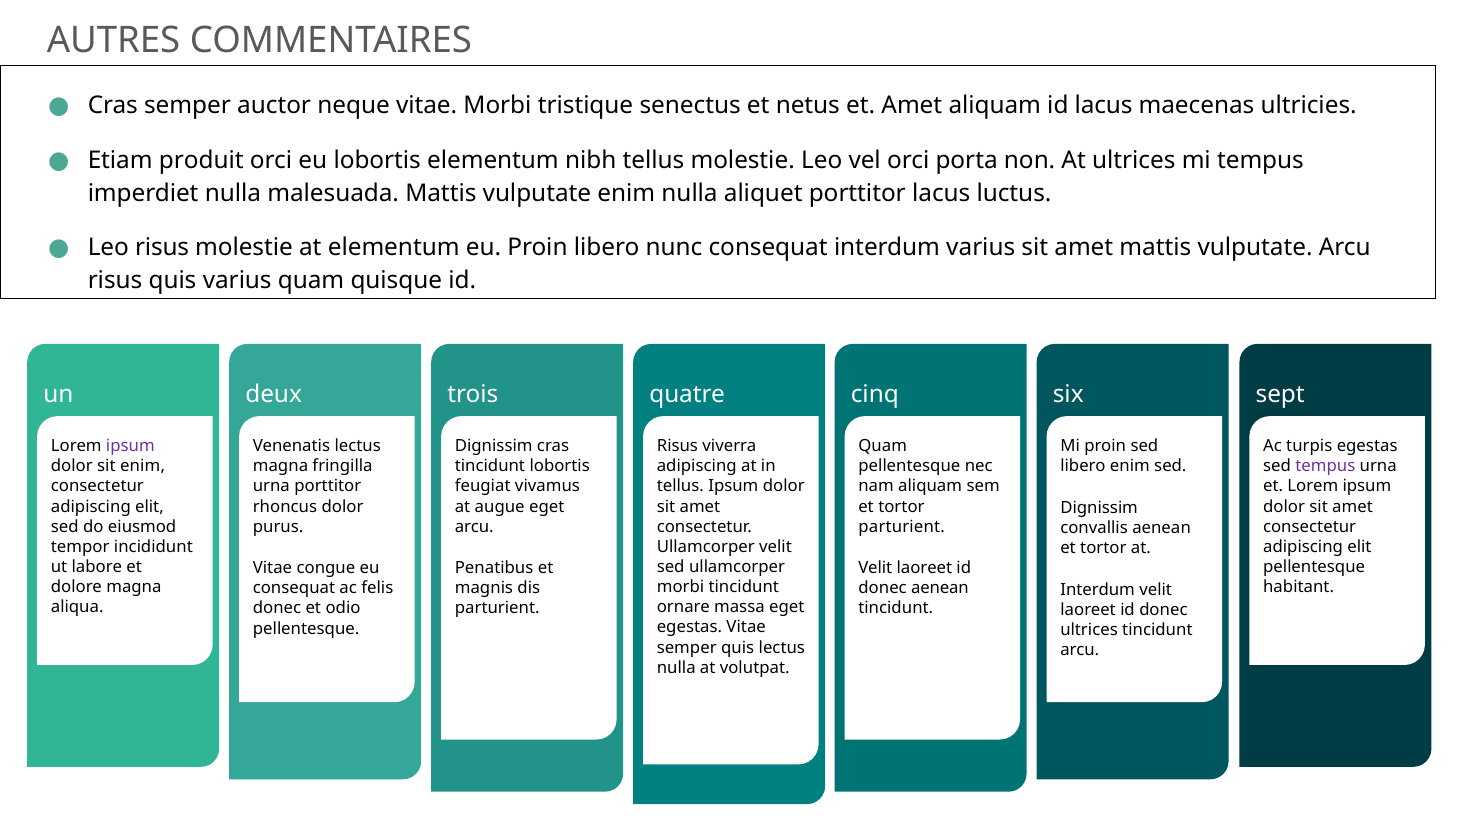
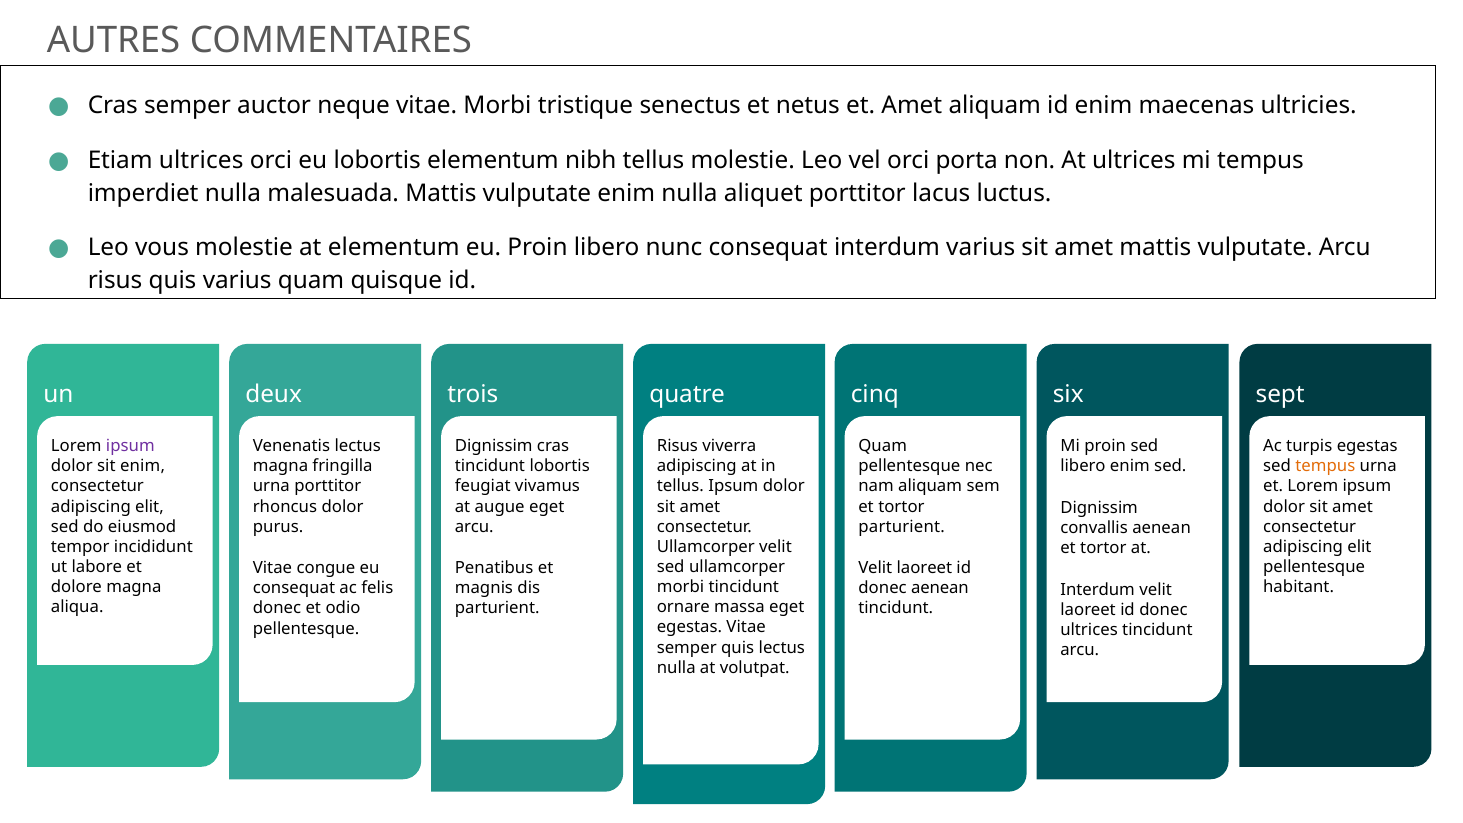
id lacus: lacus -> enim (1104, 106)
Etiam produit: produit -> ultrices (201, 160)
Leo risus: risus -> vous (162, 248)
tempus colour: purple -> orange (1325, 466)
